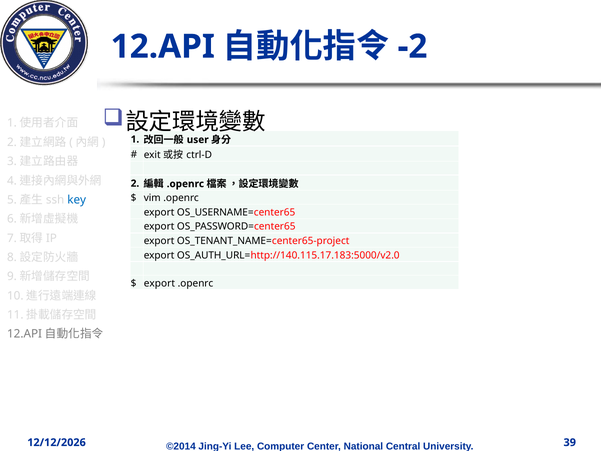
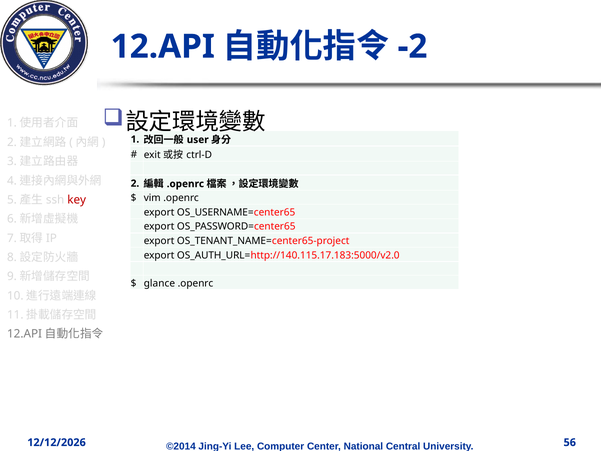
key colour: blue -> red (77, 200)
export: export -> glance (159, 283)
39: 39 -> 56 (570, 442)
